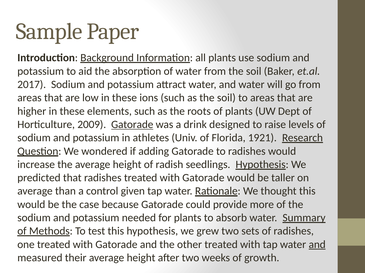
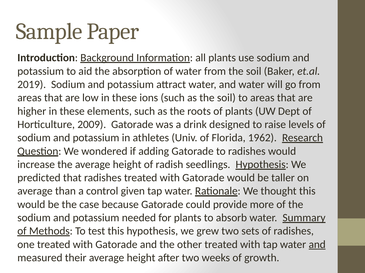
2017: 2017 -> 2019 (32, 85)
Gatorade underline: present -> none (132, 125)
1921: 1921 -> 1962 (262, 138)
